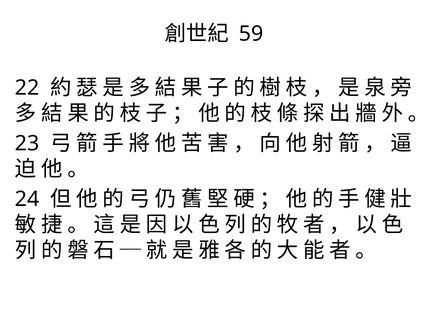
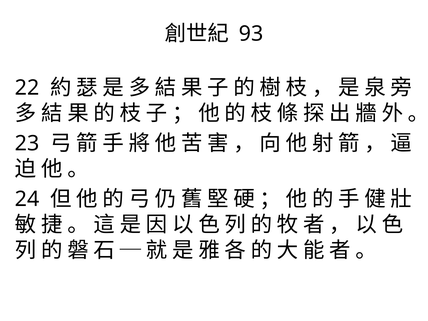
59: 59 -> 93 (251, 34)
